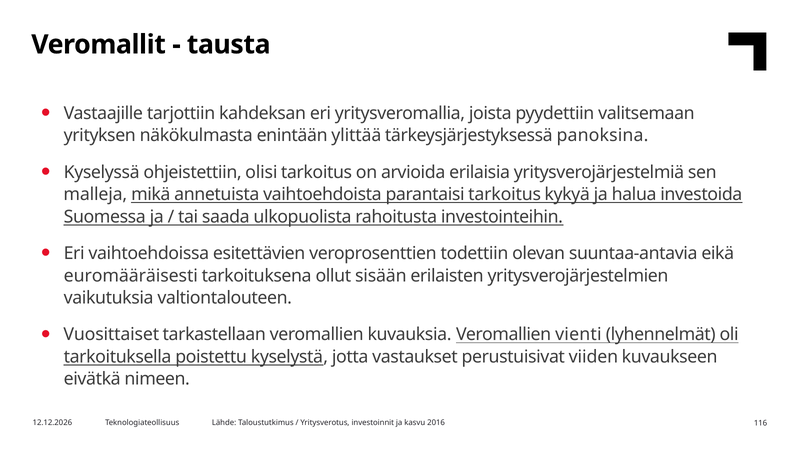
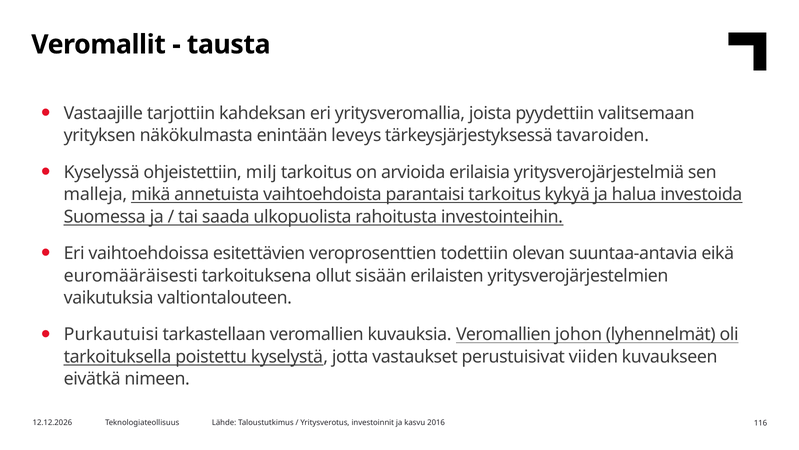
ylittää: ylittää -> leveys (356, 135)
panoksina: panoksina -> tavaroiden (603, 135)
olisi: olisi -> milj (261, 172)
Vuosittaiset: Vuosittaiset -> Purkautuisi (111, 334)
vienti: vienti -> johon (579, 334)
